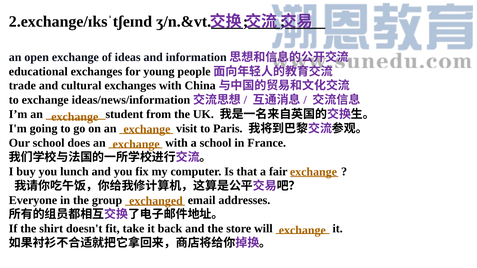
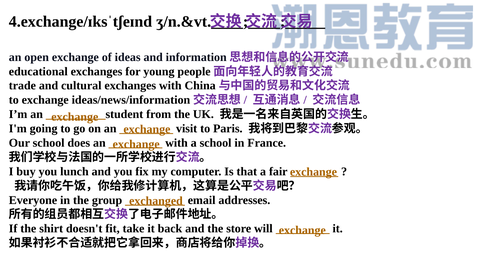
2.exchange/ɪksˈtʃeɪnd: 2.exchange/ɪksˈtʃeɪnd -> 4.exchange/ɪksˈtʃeɪnd (80, 22)
